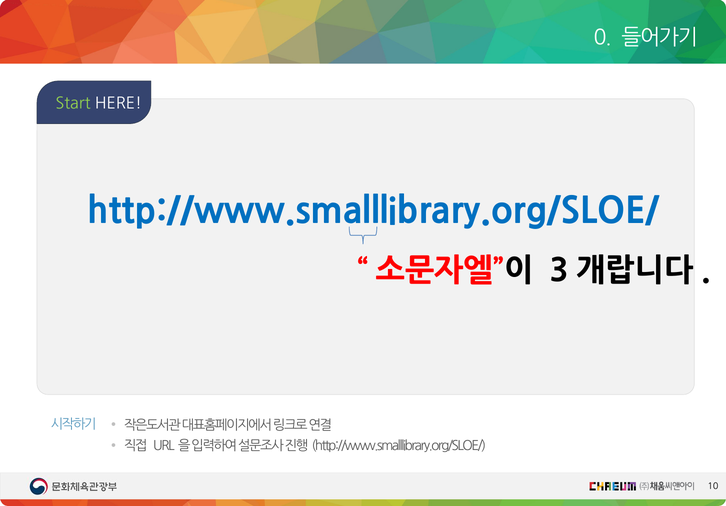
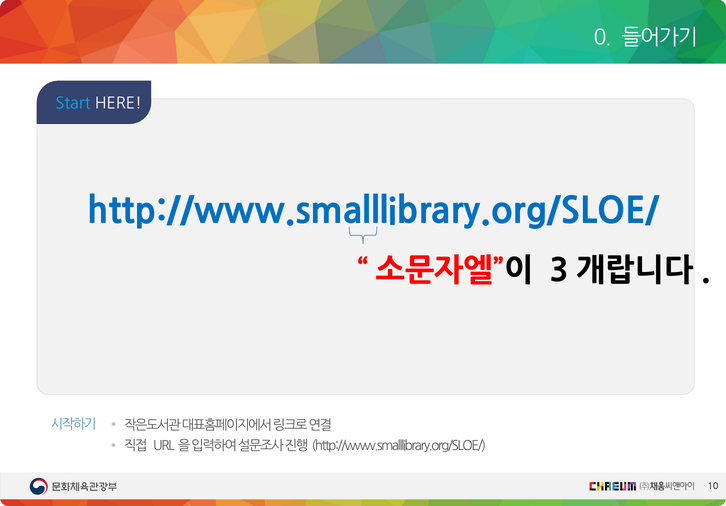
Start colour: light green -> light blue (73, 103)
